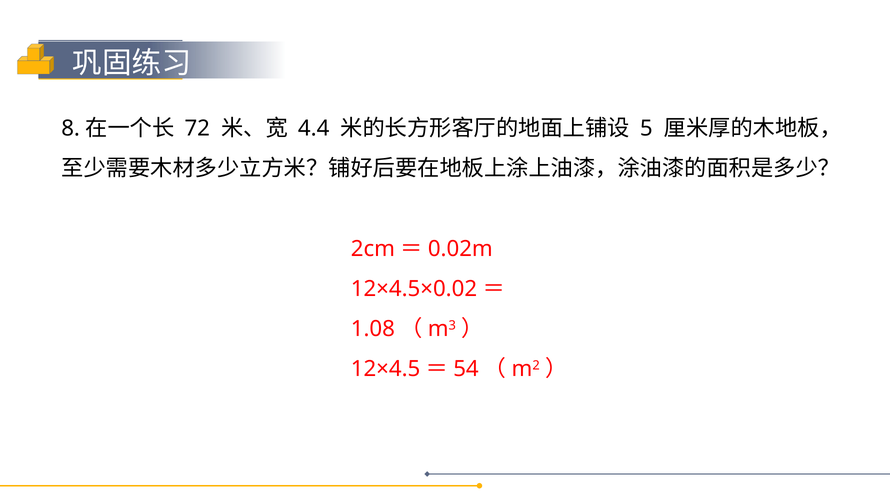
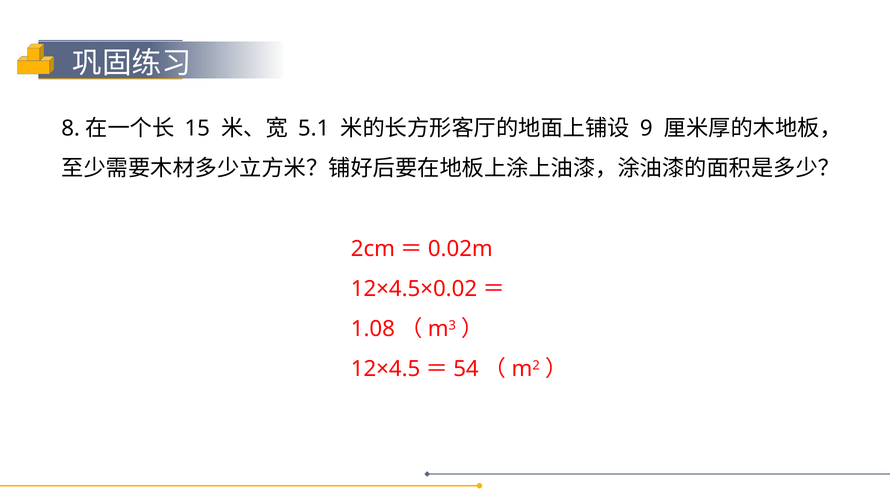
72: 72 -> 15 (197, 128)
4.4: 4.4 -> 5.1 (314, 128)
5: 5 -> 9 (646, 128)
